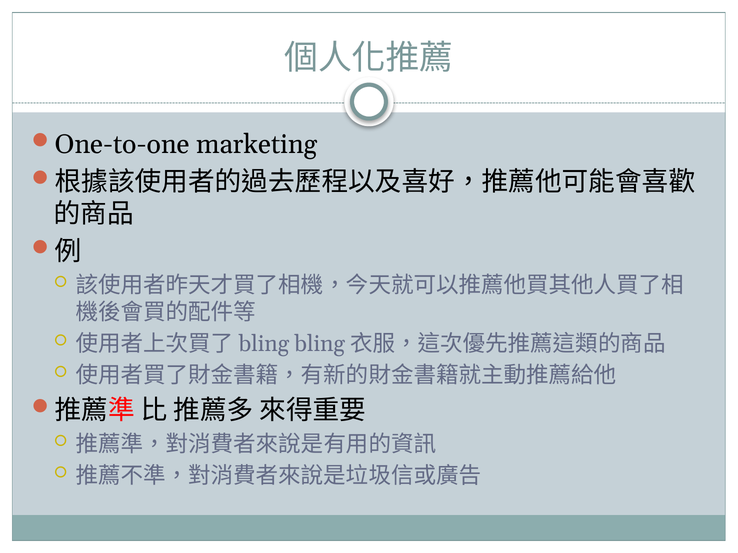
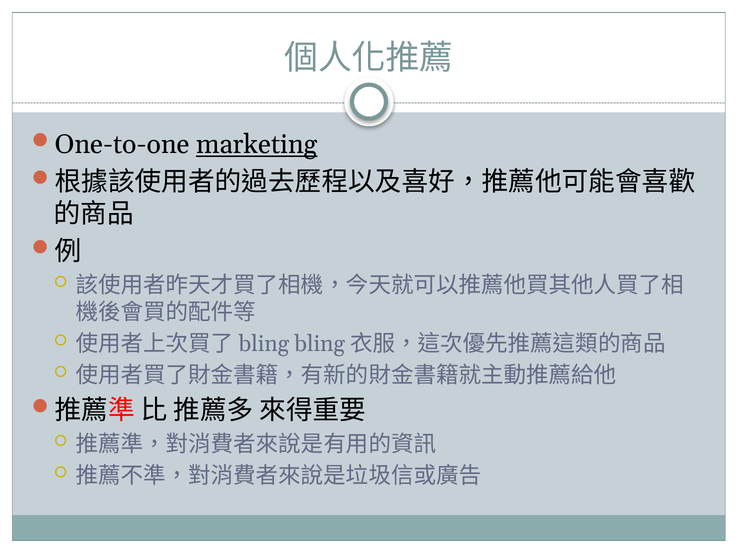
marketing underline: none -> present (257, 145)
